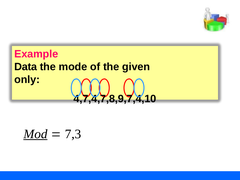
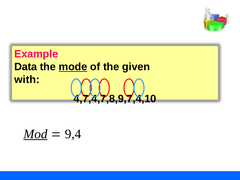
mode underline: none -> present (73, 67)
only: only -> with (27, 80)
7,3: 7,3 -> 9,4 (73, 134)
